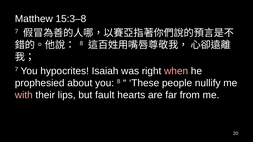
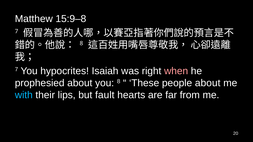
15:3–8: 15:3–8 -> 15:9–8 (71, 19)
people nullify: nullify -> about (208, 83)
with colour: pink -> light blue (24, 95)
